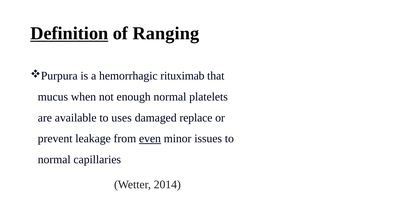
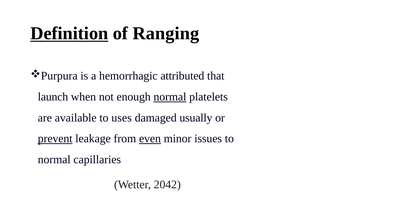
rituximab: rituximab -> attributed (182, 76)
mucus: mucus -> launch (53, 97)
normal underline: none -> present (170, 97)
replace: replace -> usually (196, 118)
prevent underline: none -> present (55, 139)
2014: 2014 -> 2042 (167, 185)
